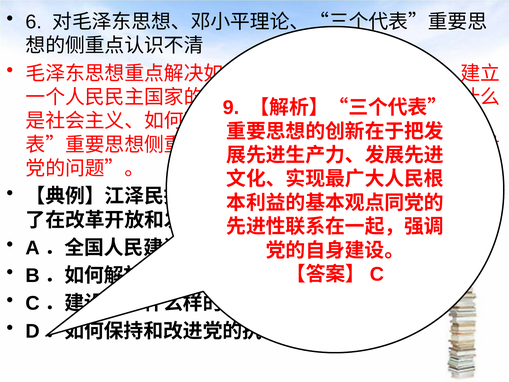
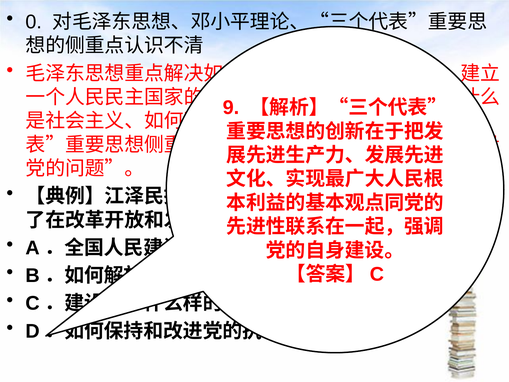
6: 6 -> 0 (34, 22)
